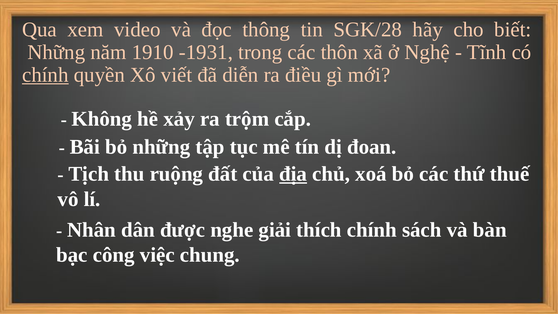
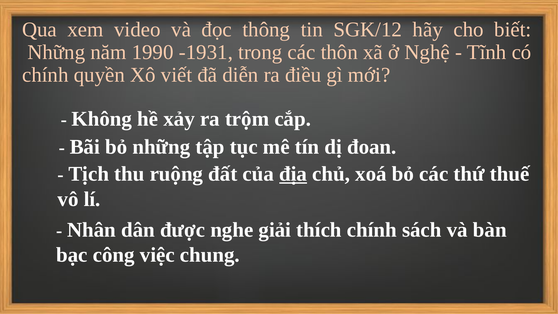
SGK/28: SGK/28 -> SGK/12 (368, 30)
1910: 1910 -> 1990 (153, 52)
chính underline: present -> none (45, 75)
